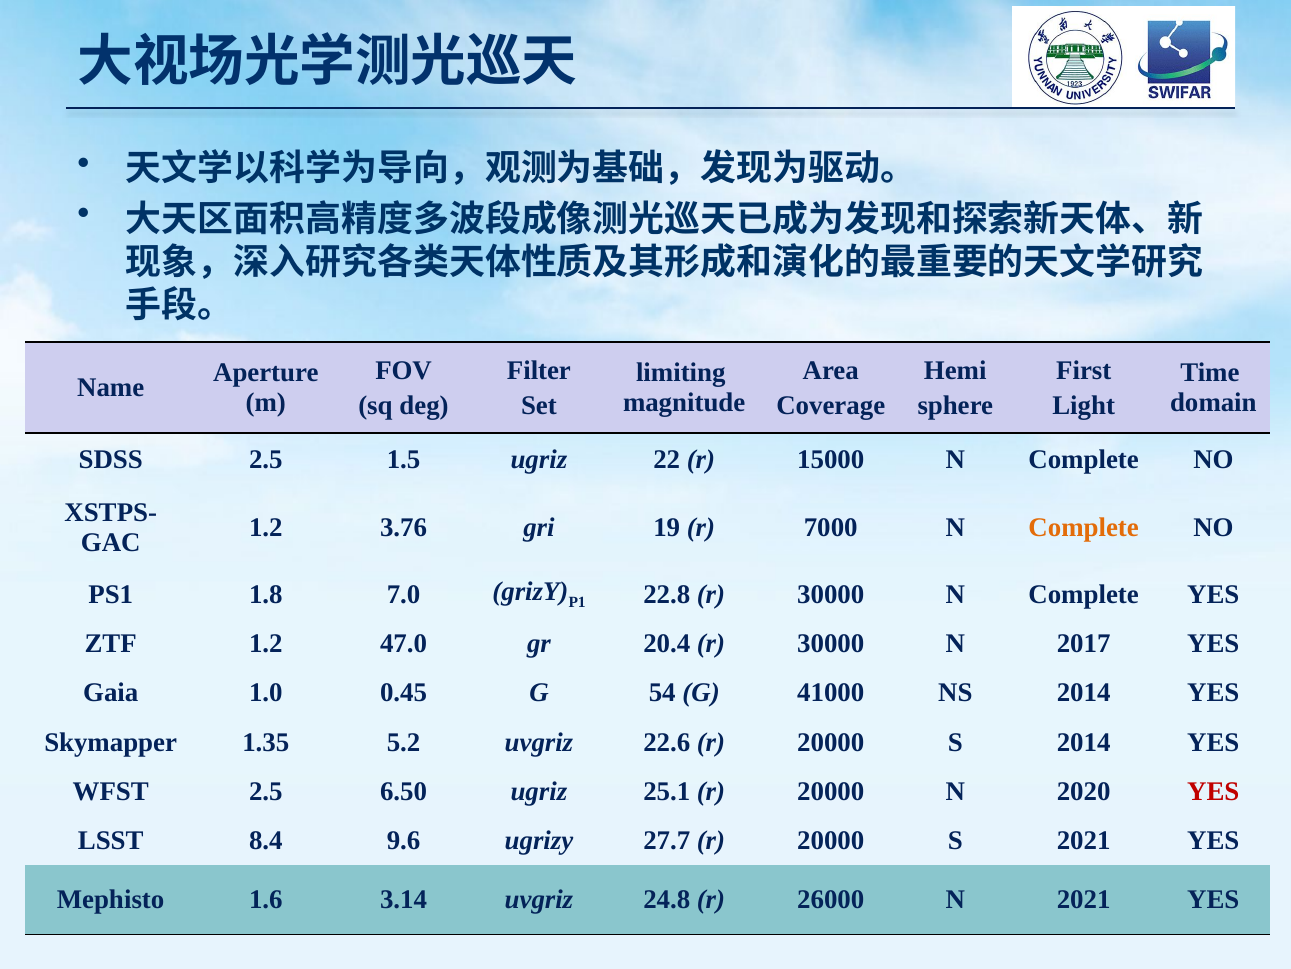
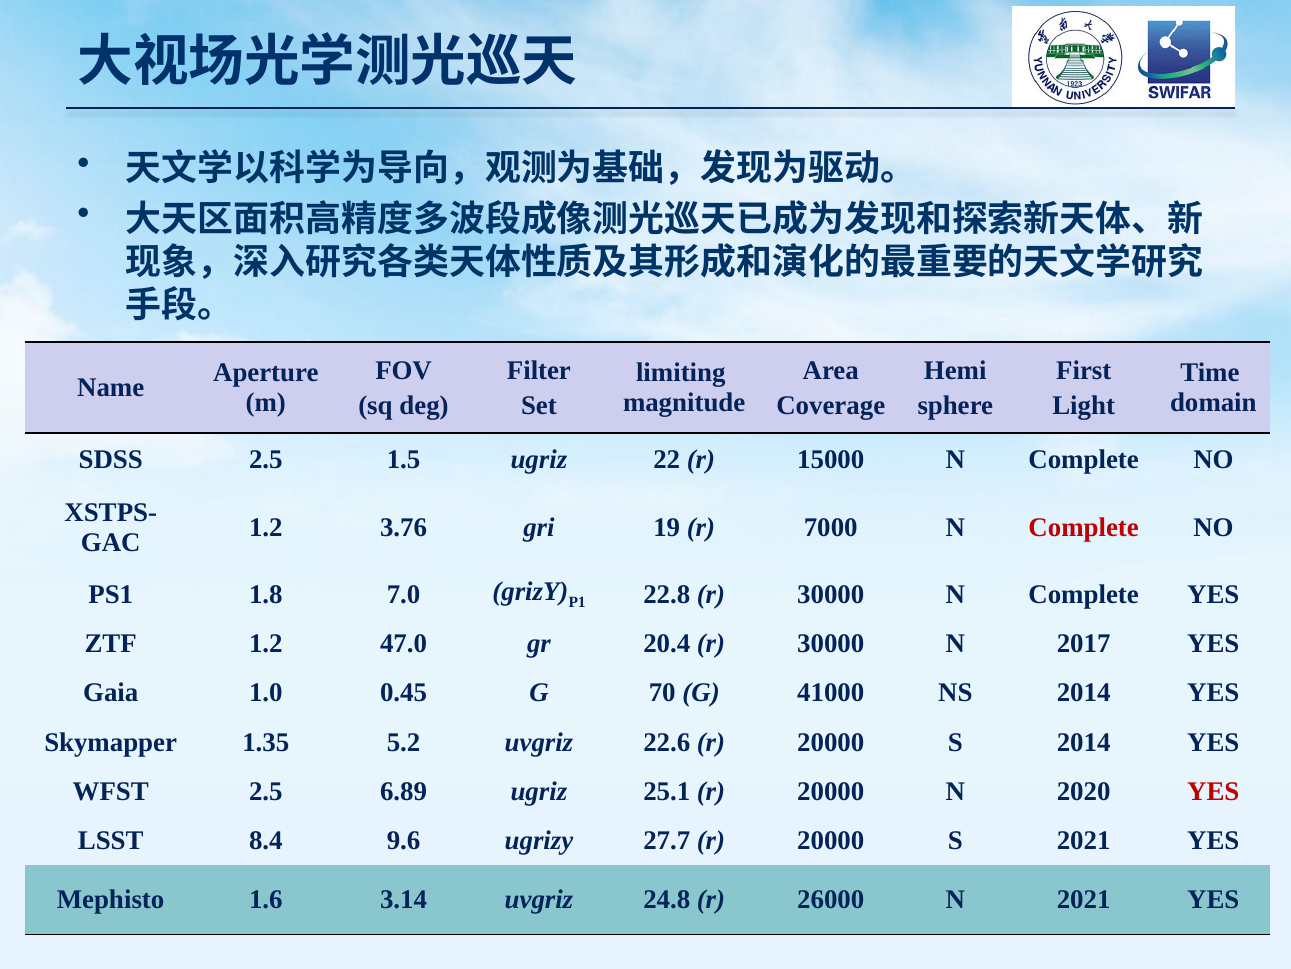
Complete colour: orange -> red (1084, 527)
54: 54 -> 70 (662, 692)
6.50: 6.50 -> 6.89 (404, 791)
